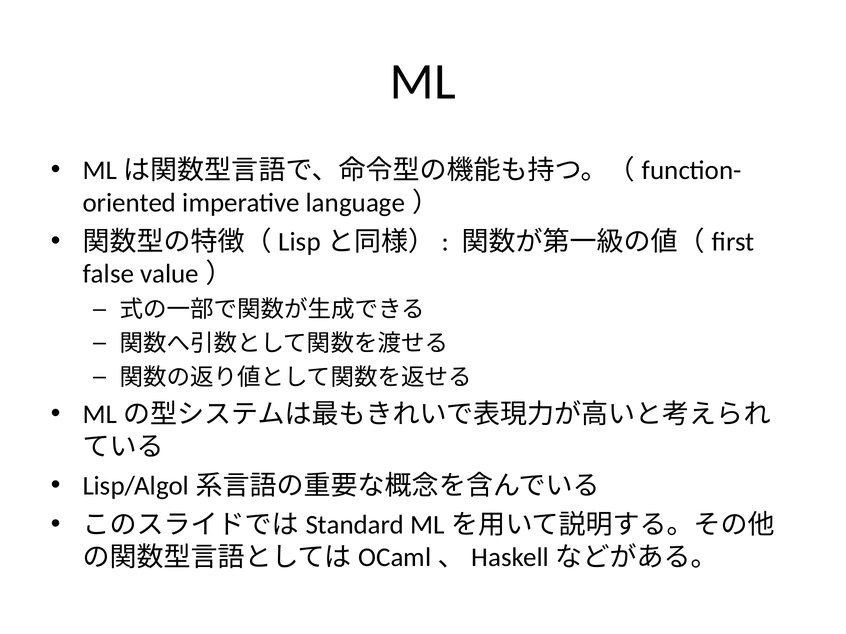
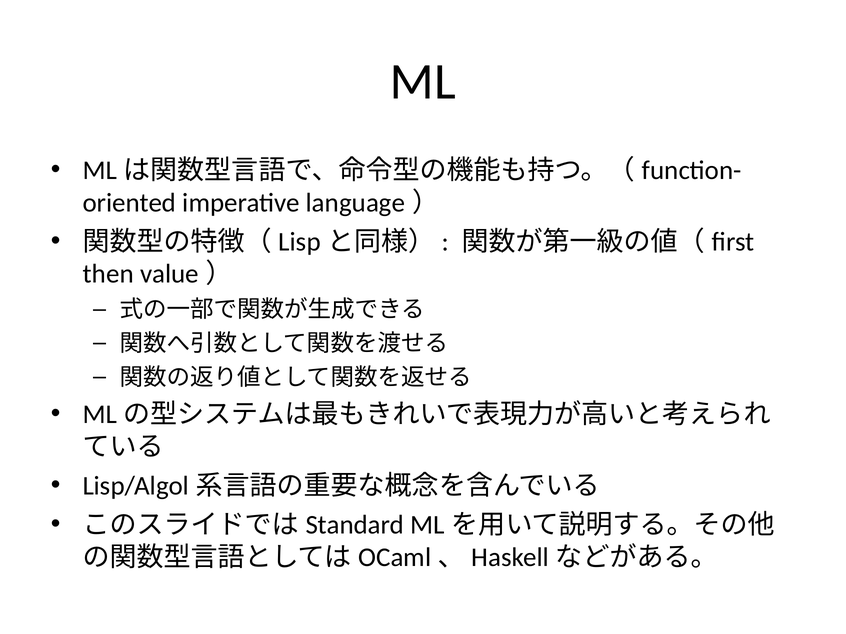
false: false -> then (108, 274)
